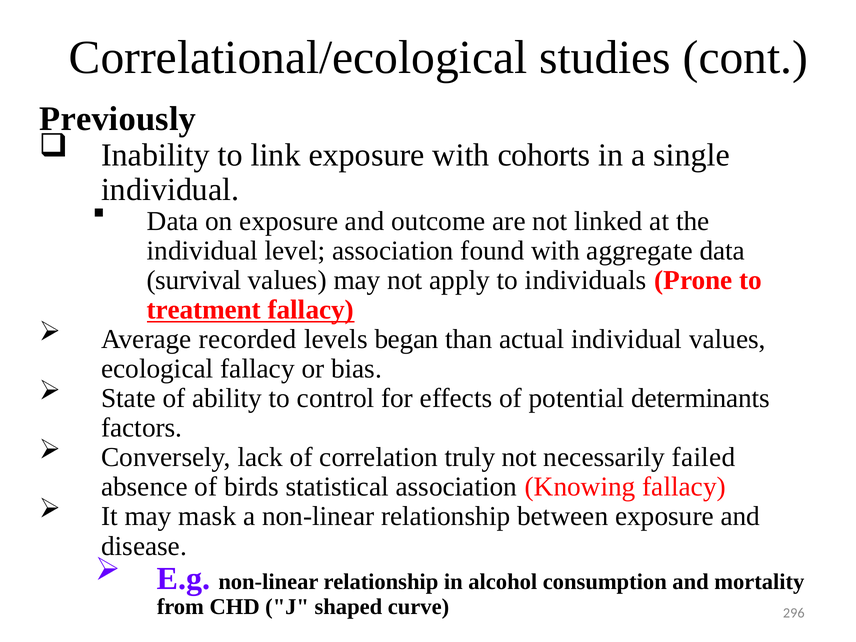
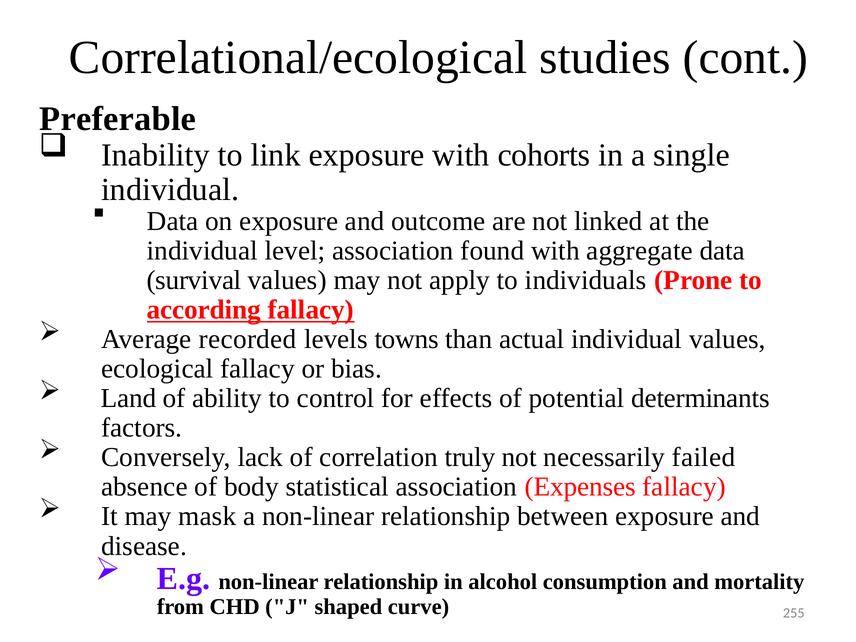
Previously: Previously -> Preferable (118, 119)
treatment: treatment -> according (204, 310)
began: began -> towns (407, 339)
State: State -> Land (129, 398)
birds: birds -> body (251, 487)
Knowing: Knowing -> Expenses (580, 487)
296: 296 -> 255 (794, 613)
